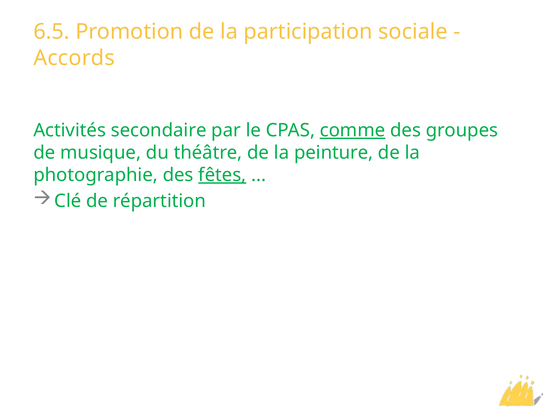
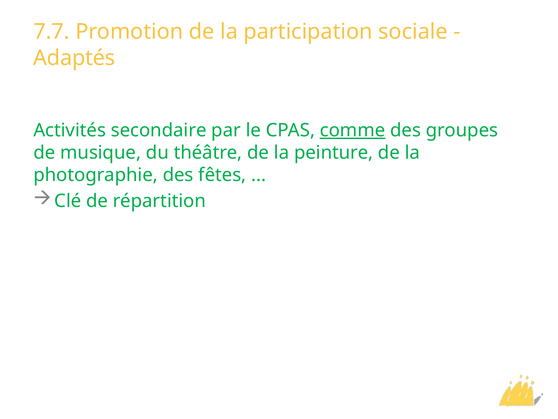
6.5: 6.5 -> 7.7 (52, 32)
Accords: Accords -> Adaptés (74, 58)
fêtes underline: present -> none (222, 175)
